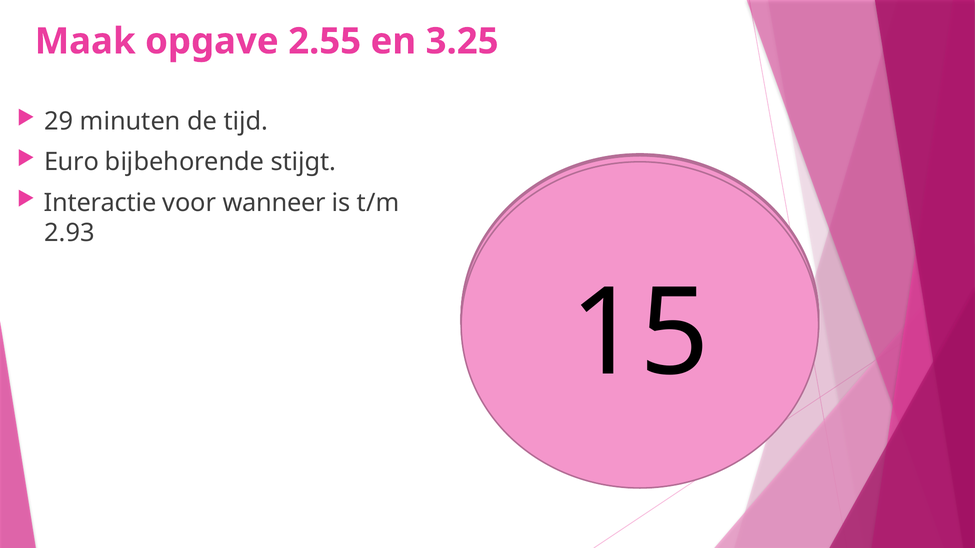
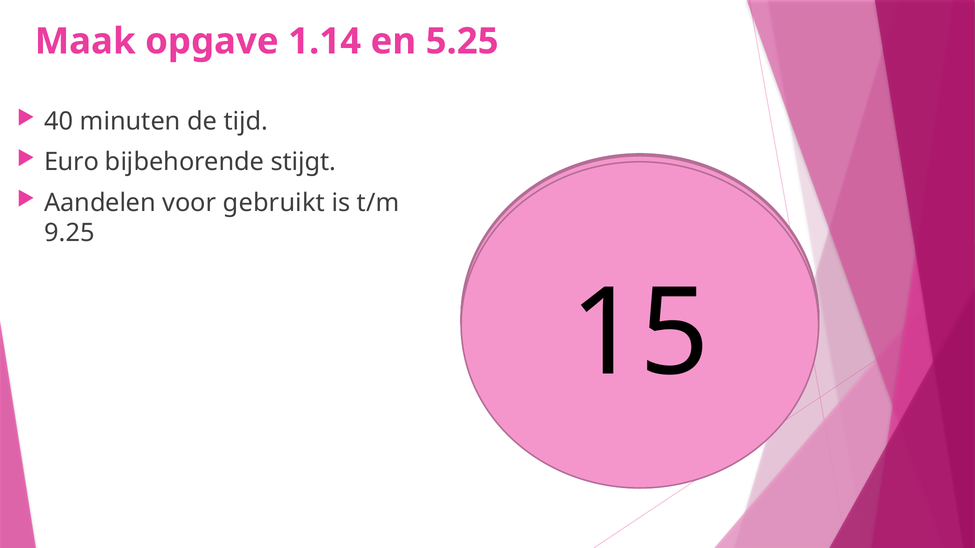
2.55: 2.55 -> 1.14 (325, 41)
3.25: 3.25 -> 5.25 (462, 41)
29: 29 -> 40 (59, 122)
Interactie: Interactie -> Aandelen (100, 203)
wanneer: wanneer -> gebruikt (274, 203)
2.93: 2.93 -> 9.25 (69, 233)
